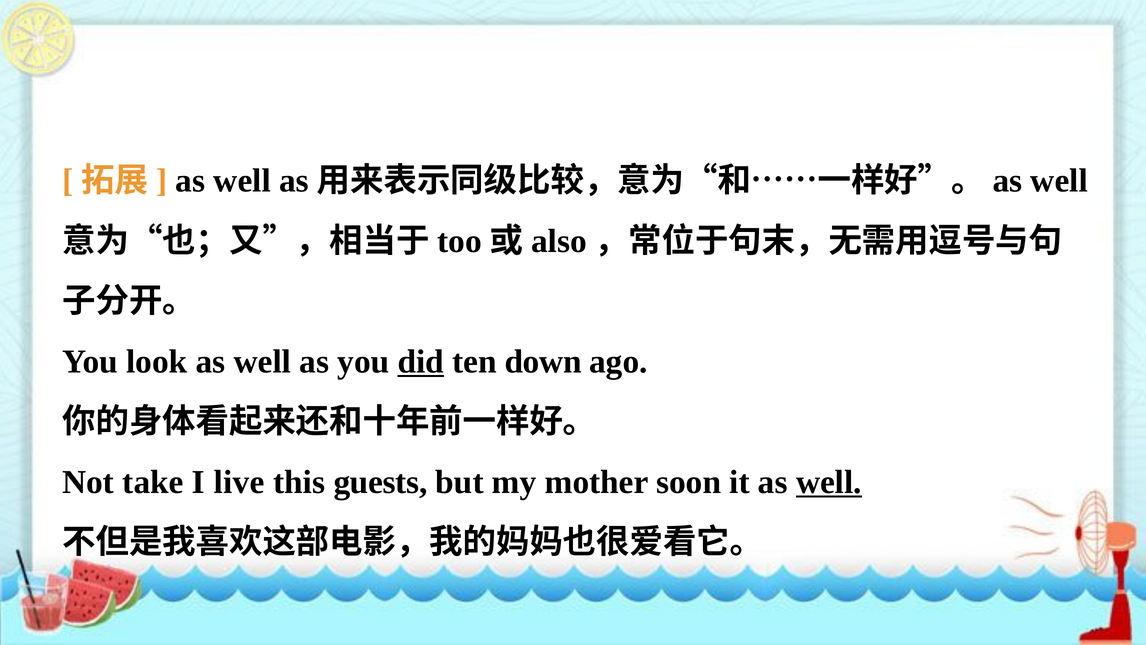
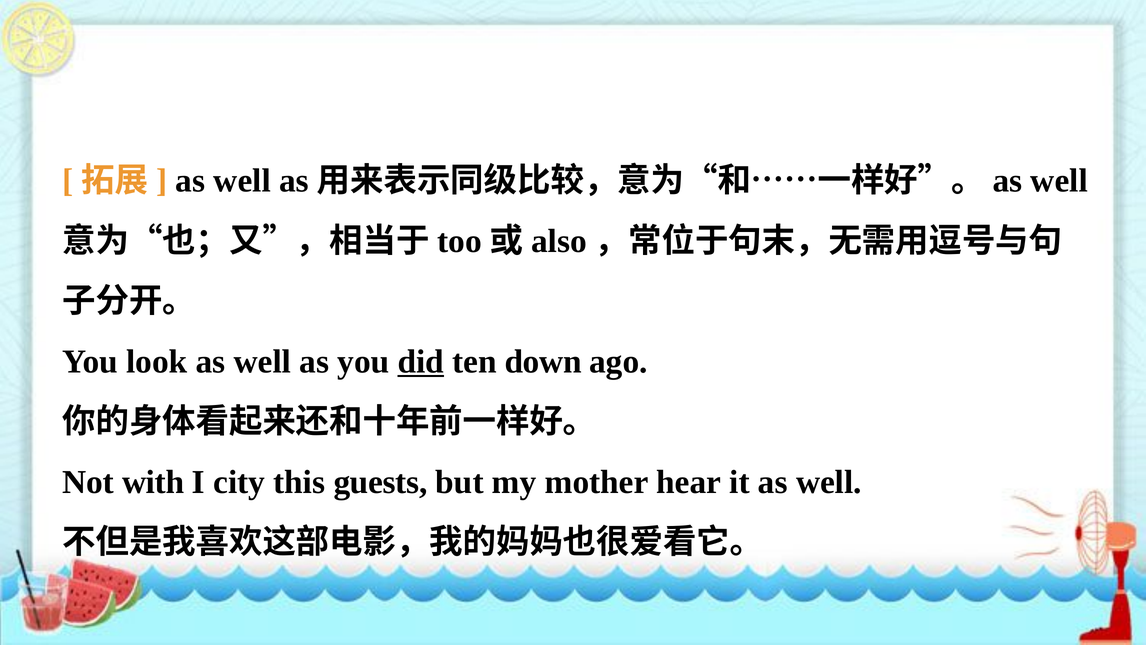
take: take -> with (153, 482)
live: live -> city (239, 482)
soon: soon -> hear (689, 482)
well underline: present -> none (829, 482)
